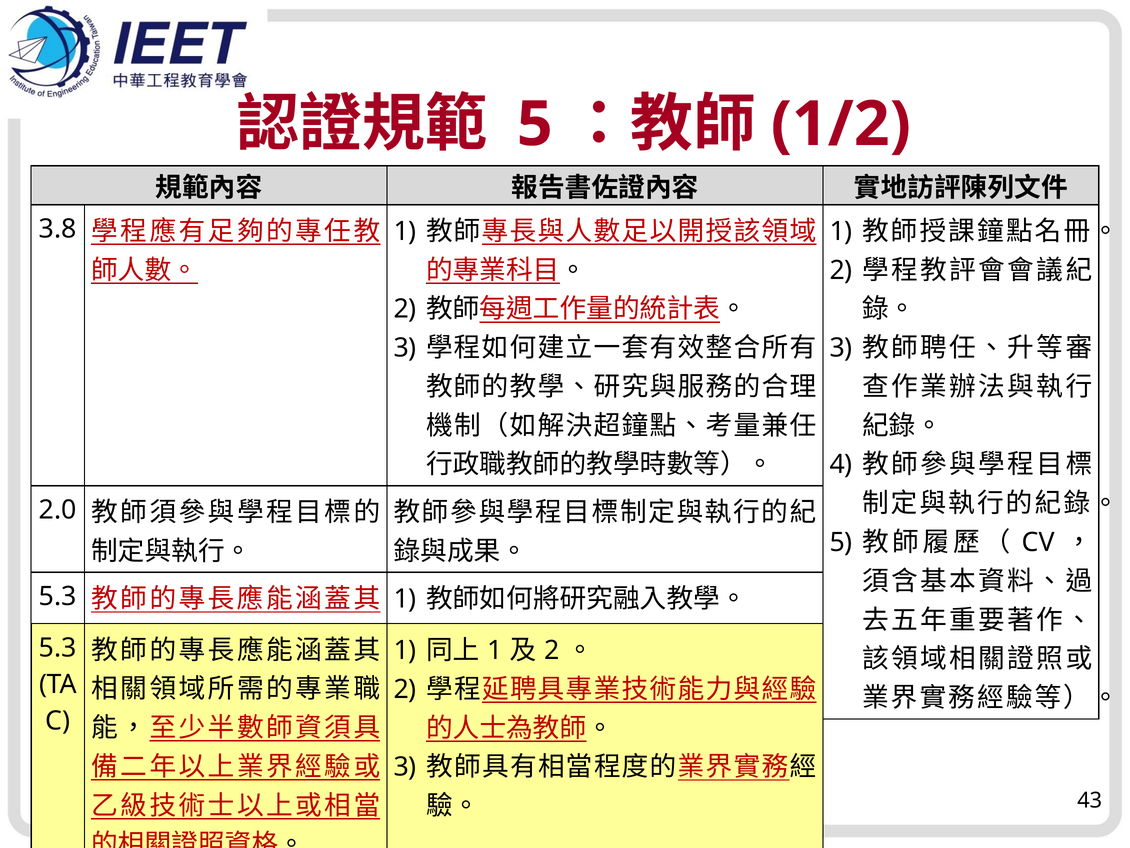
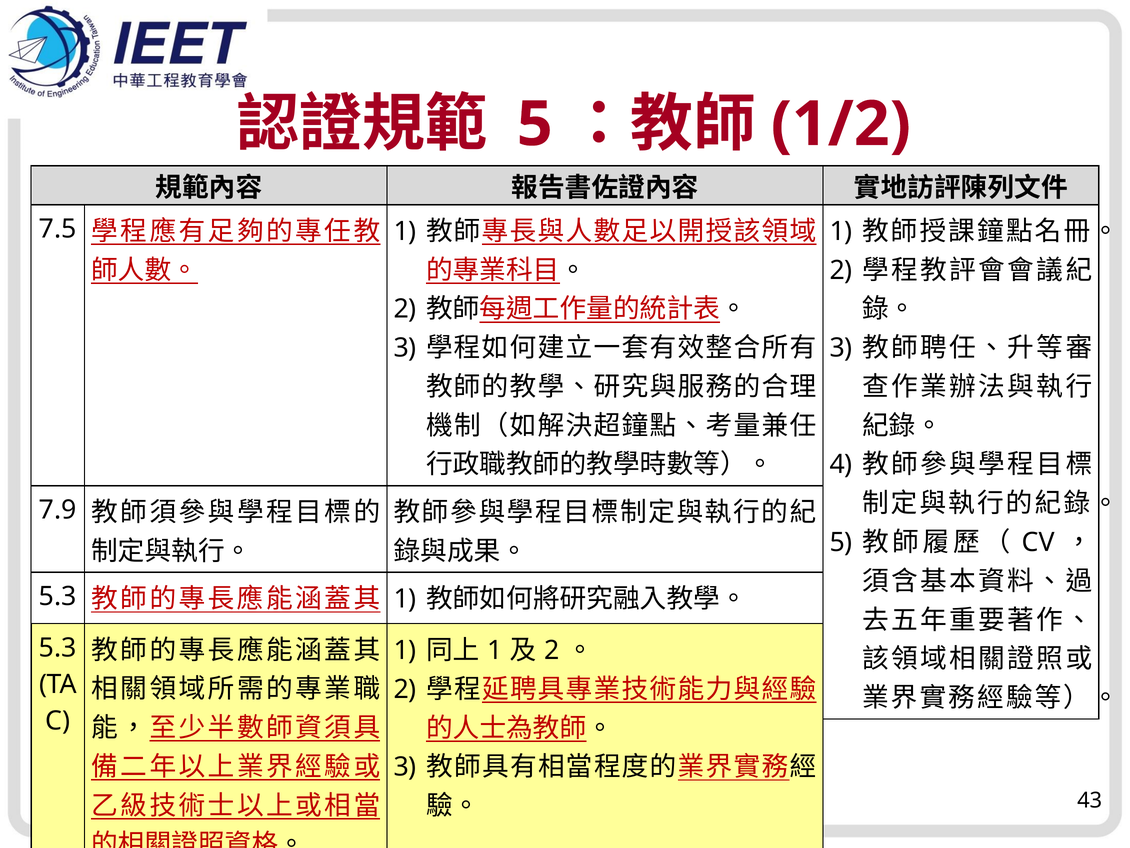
3.8: 3.8 -> 7.5 (58, 229)
2.0: 2.0 -> 7.9 (58, 510)
